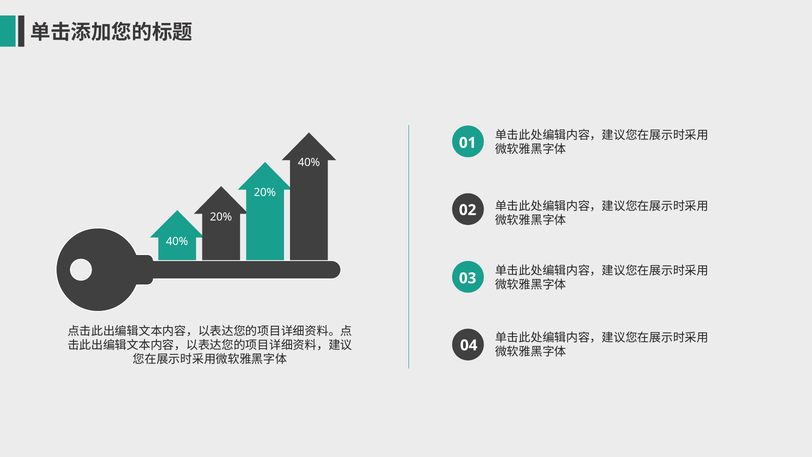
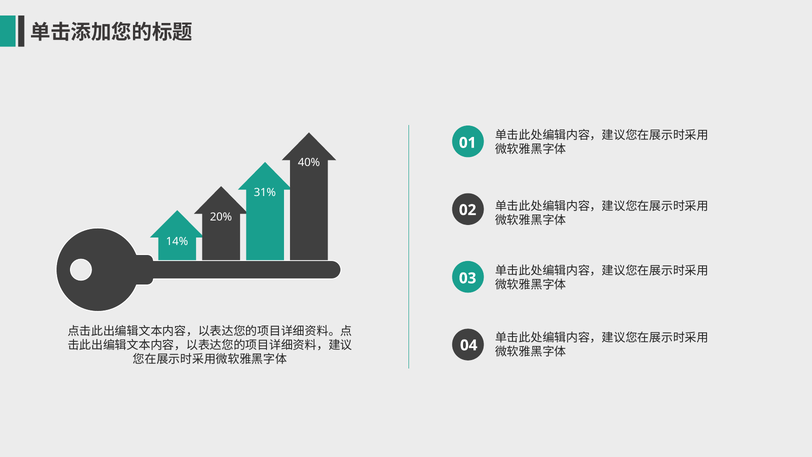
20%: 20% -> 31% (265, 192)
40%: 40% -> 14% (177, 241)
